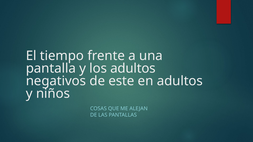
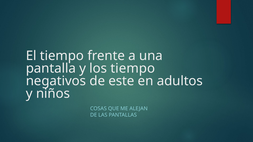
los adultos: adultos -> tiempo (133, 69)
